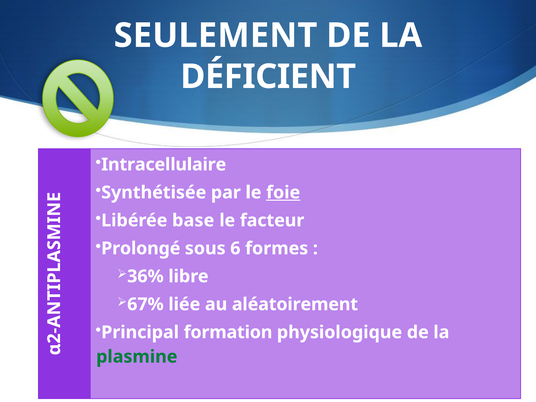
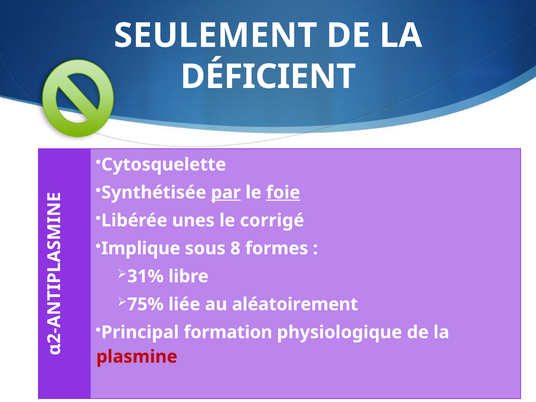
Intracellulaire: Intracellulaire -> Cytosquelette (164, 165)
par underline: none -> present (226, 193)
base: base -> unes (193, 220)
facteur: facteur -> corrigé (272, 220)
Prolongé: Prolongé -> Implique (141, 248)
6: 6 -> 8 (235, 248)
36%: 36% -> 31% (145, 276)
67%: 67% -> 75% (145, 304)
plasmine colour: green -> red (137, 357)
